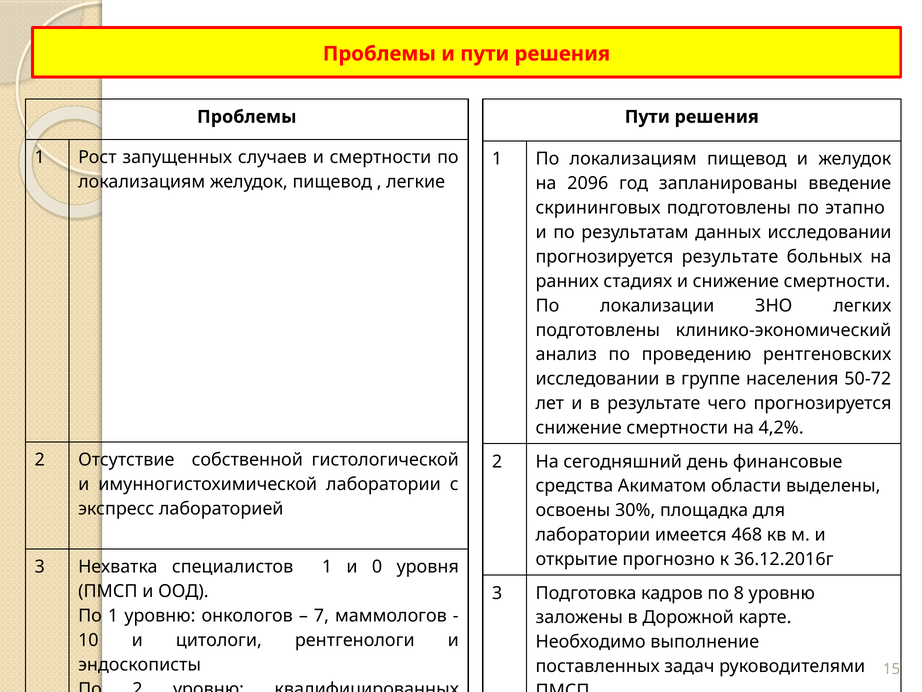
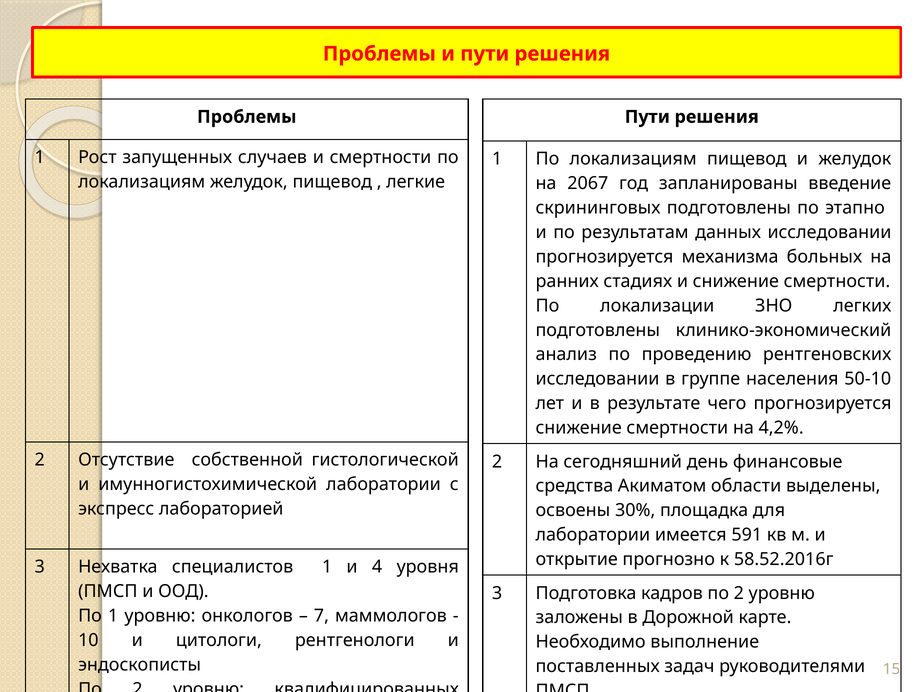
2096: 2096 -> 2067 (588, 183)
прогнозируется результате: результате -> механизма (730, 257)
50-72: 50-72 -> 50-10 (868, 379)
468: 468 -> 591 (747, 535)
36.12.2016г: 36.12.2016г -> 58.52.2016г (784, 559)
0: 0 -> 4 (377, 566)
кадров по 8: 8 -> 2 (739, 593)
